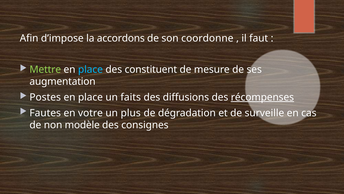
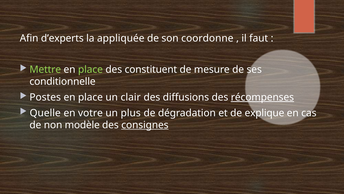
d’impose: d’impose -> d’experts (62, 38)
accordons: accordons -> appliquée (121, 38)
place colour: light blue -> light green (90, 69)
augmentation: augmentation -> conditionnelle (63, 81)
faits: faits -> clair (131, 97)
Fautes: Fautes -> Quelle (45, 113)
surveille: surveille -> explique (264, 113)
consignes underline: none -> present (145, 125)
